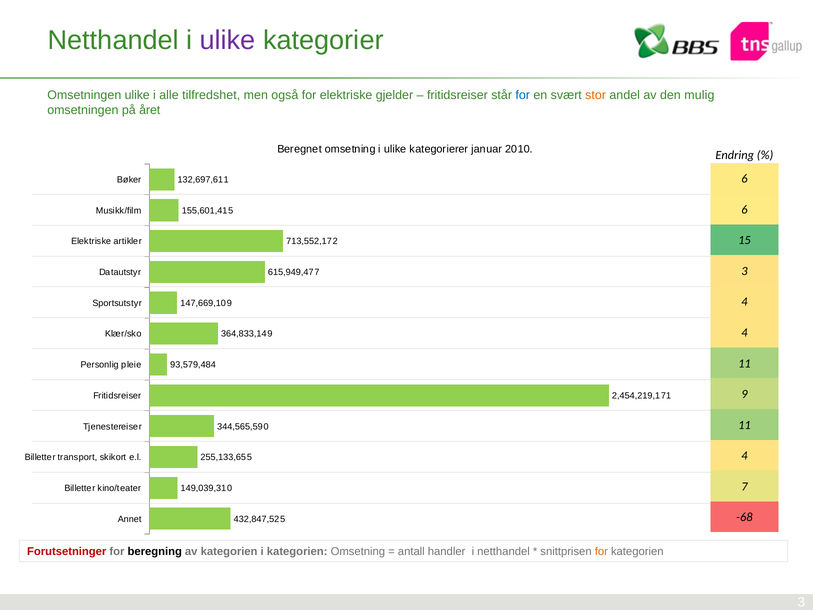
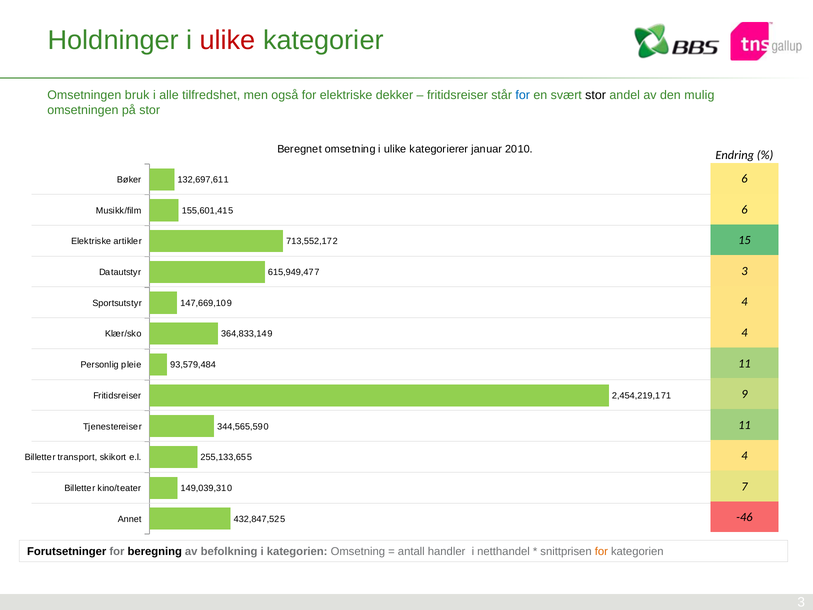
Netthandel: Netthandel -> Holdninger (113, 40)
ulike colour: purple -> red (228, 40)
Omsetningen ulike: ulike -> bruk (137, 95)
gjelder: gjelder -> dekker (394, 95)
stor colour: orange -> black (596, 95)
på året: året -> stor (150, 110)
-68: -68 -> -46 (744, 517)
Forutsetninger colour: red -> black (67, 551)
av kategorien: kategorien -> befolkning (229, 551)
